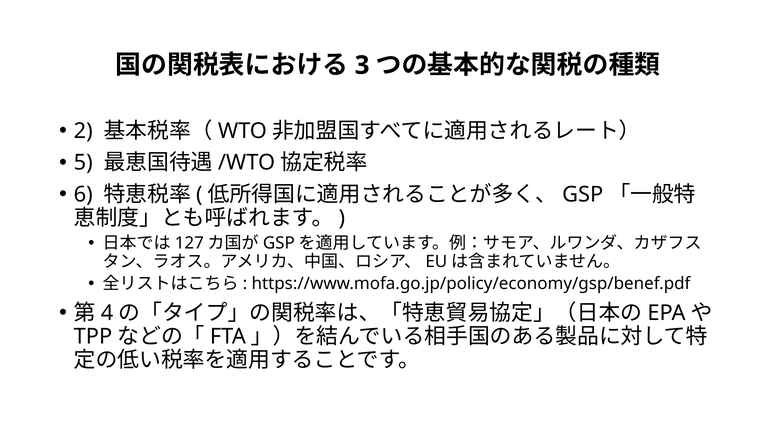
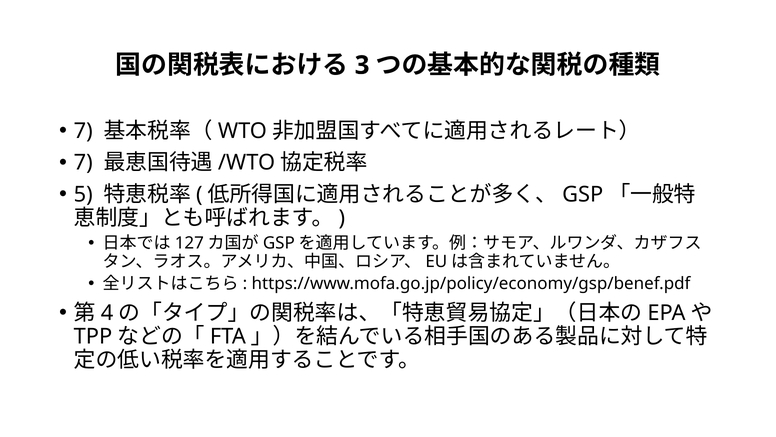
2: 2 -> 7 (83, 131)
5: 5 -> 7 (83, 162)
6: 6 -> 5 (83, 194)
